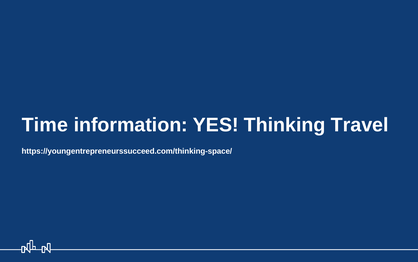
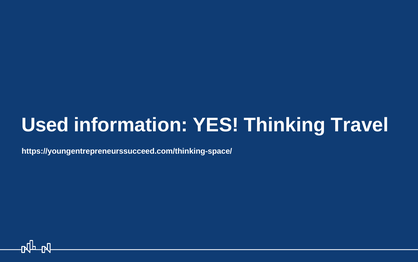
Time: Time -> Used (45, 125)
